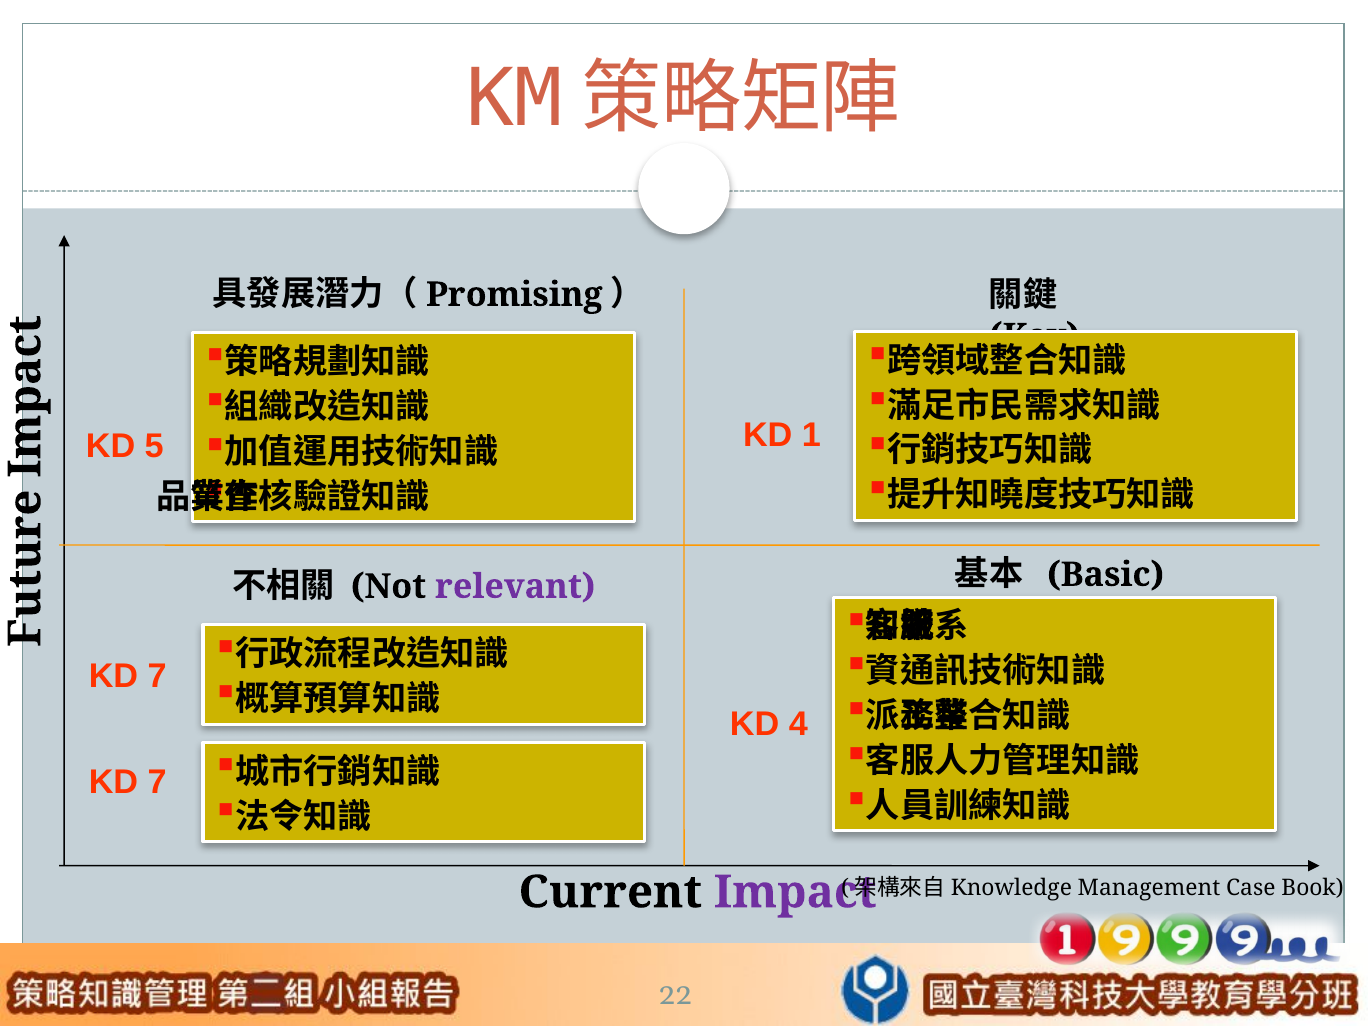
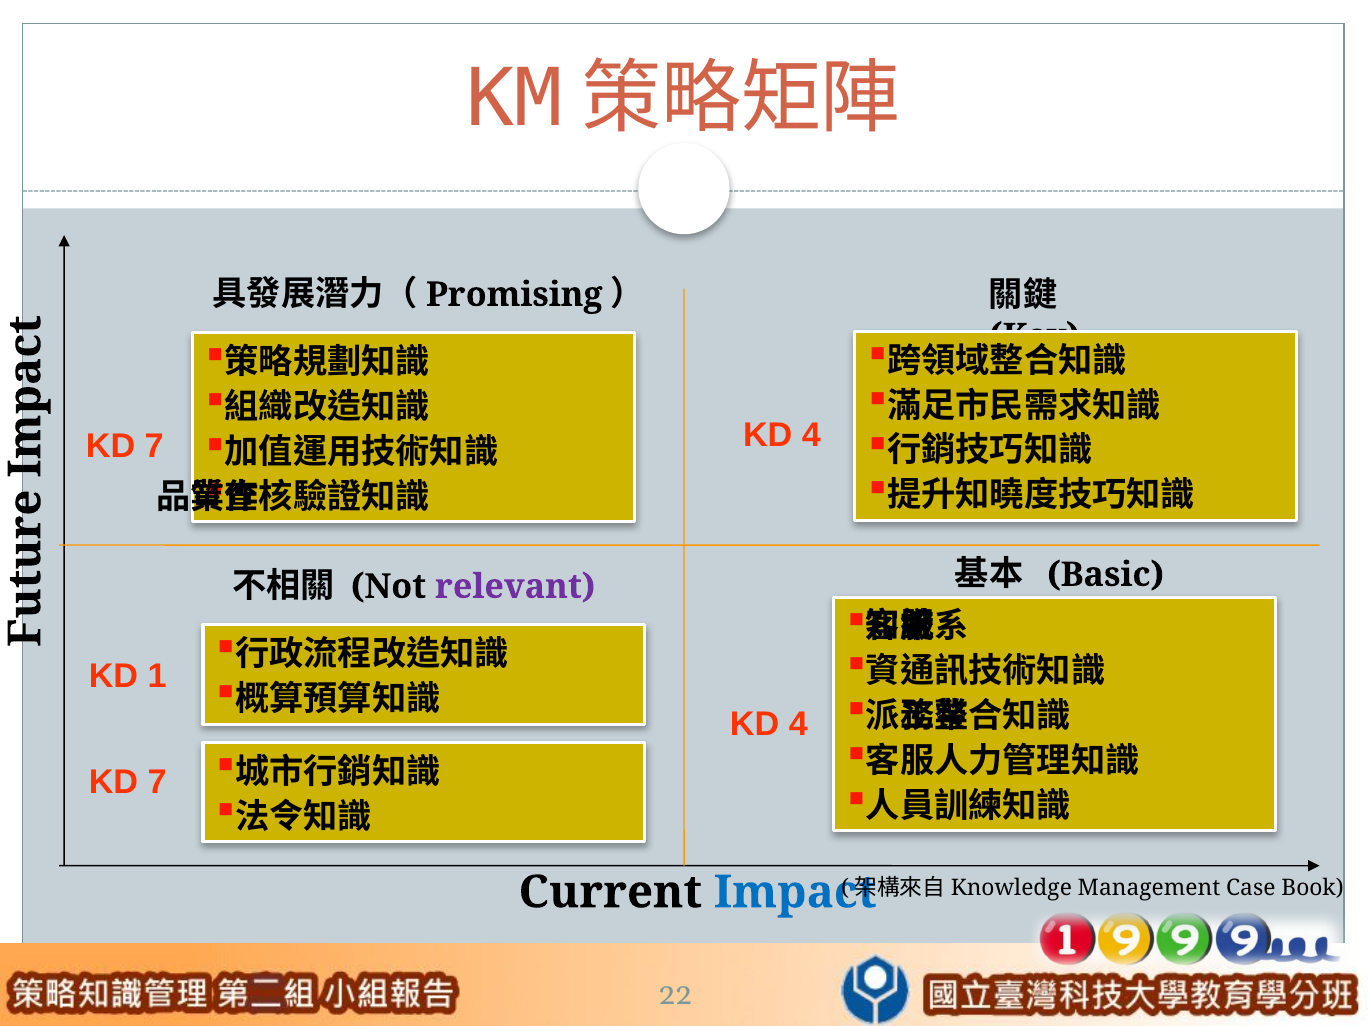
5: 5 -> 7 (154, 447)
1: 1 -> 4 (811, 435)
7: 7 -> 1 (157, 676)
Impact colour: purple -> blue (795, 892)
